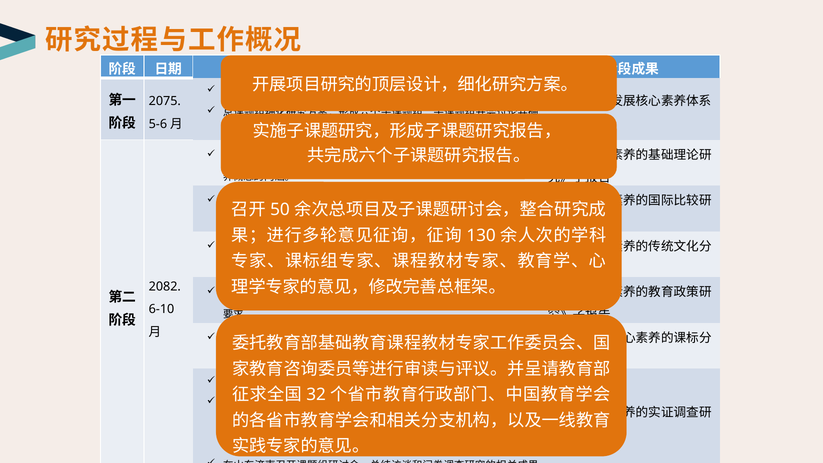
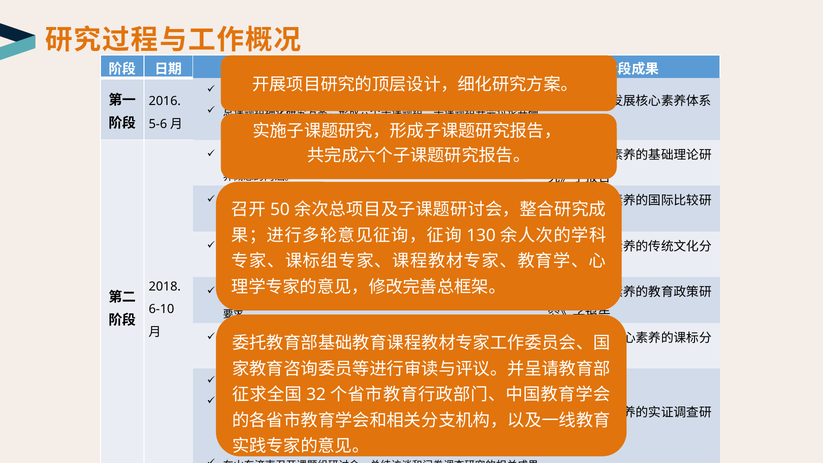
2075: 2075 -> 2016 (165, 101)
2082: 2082 -> 2018 (165, 286)
